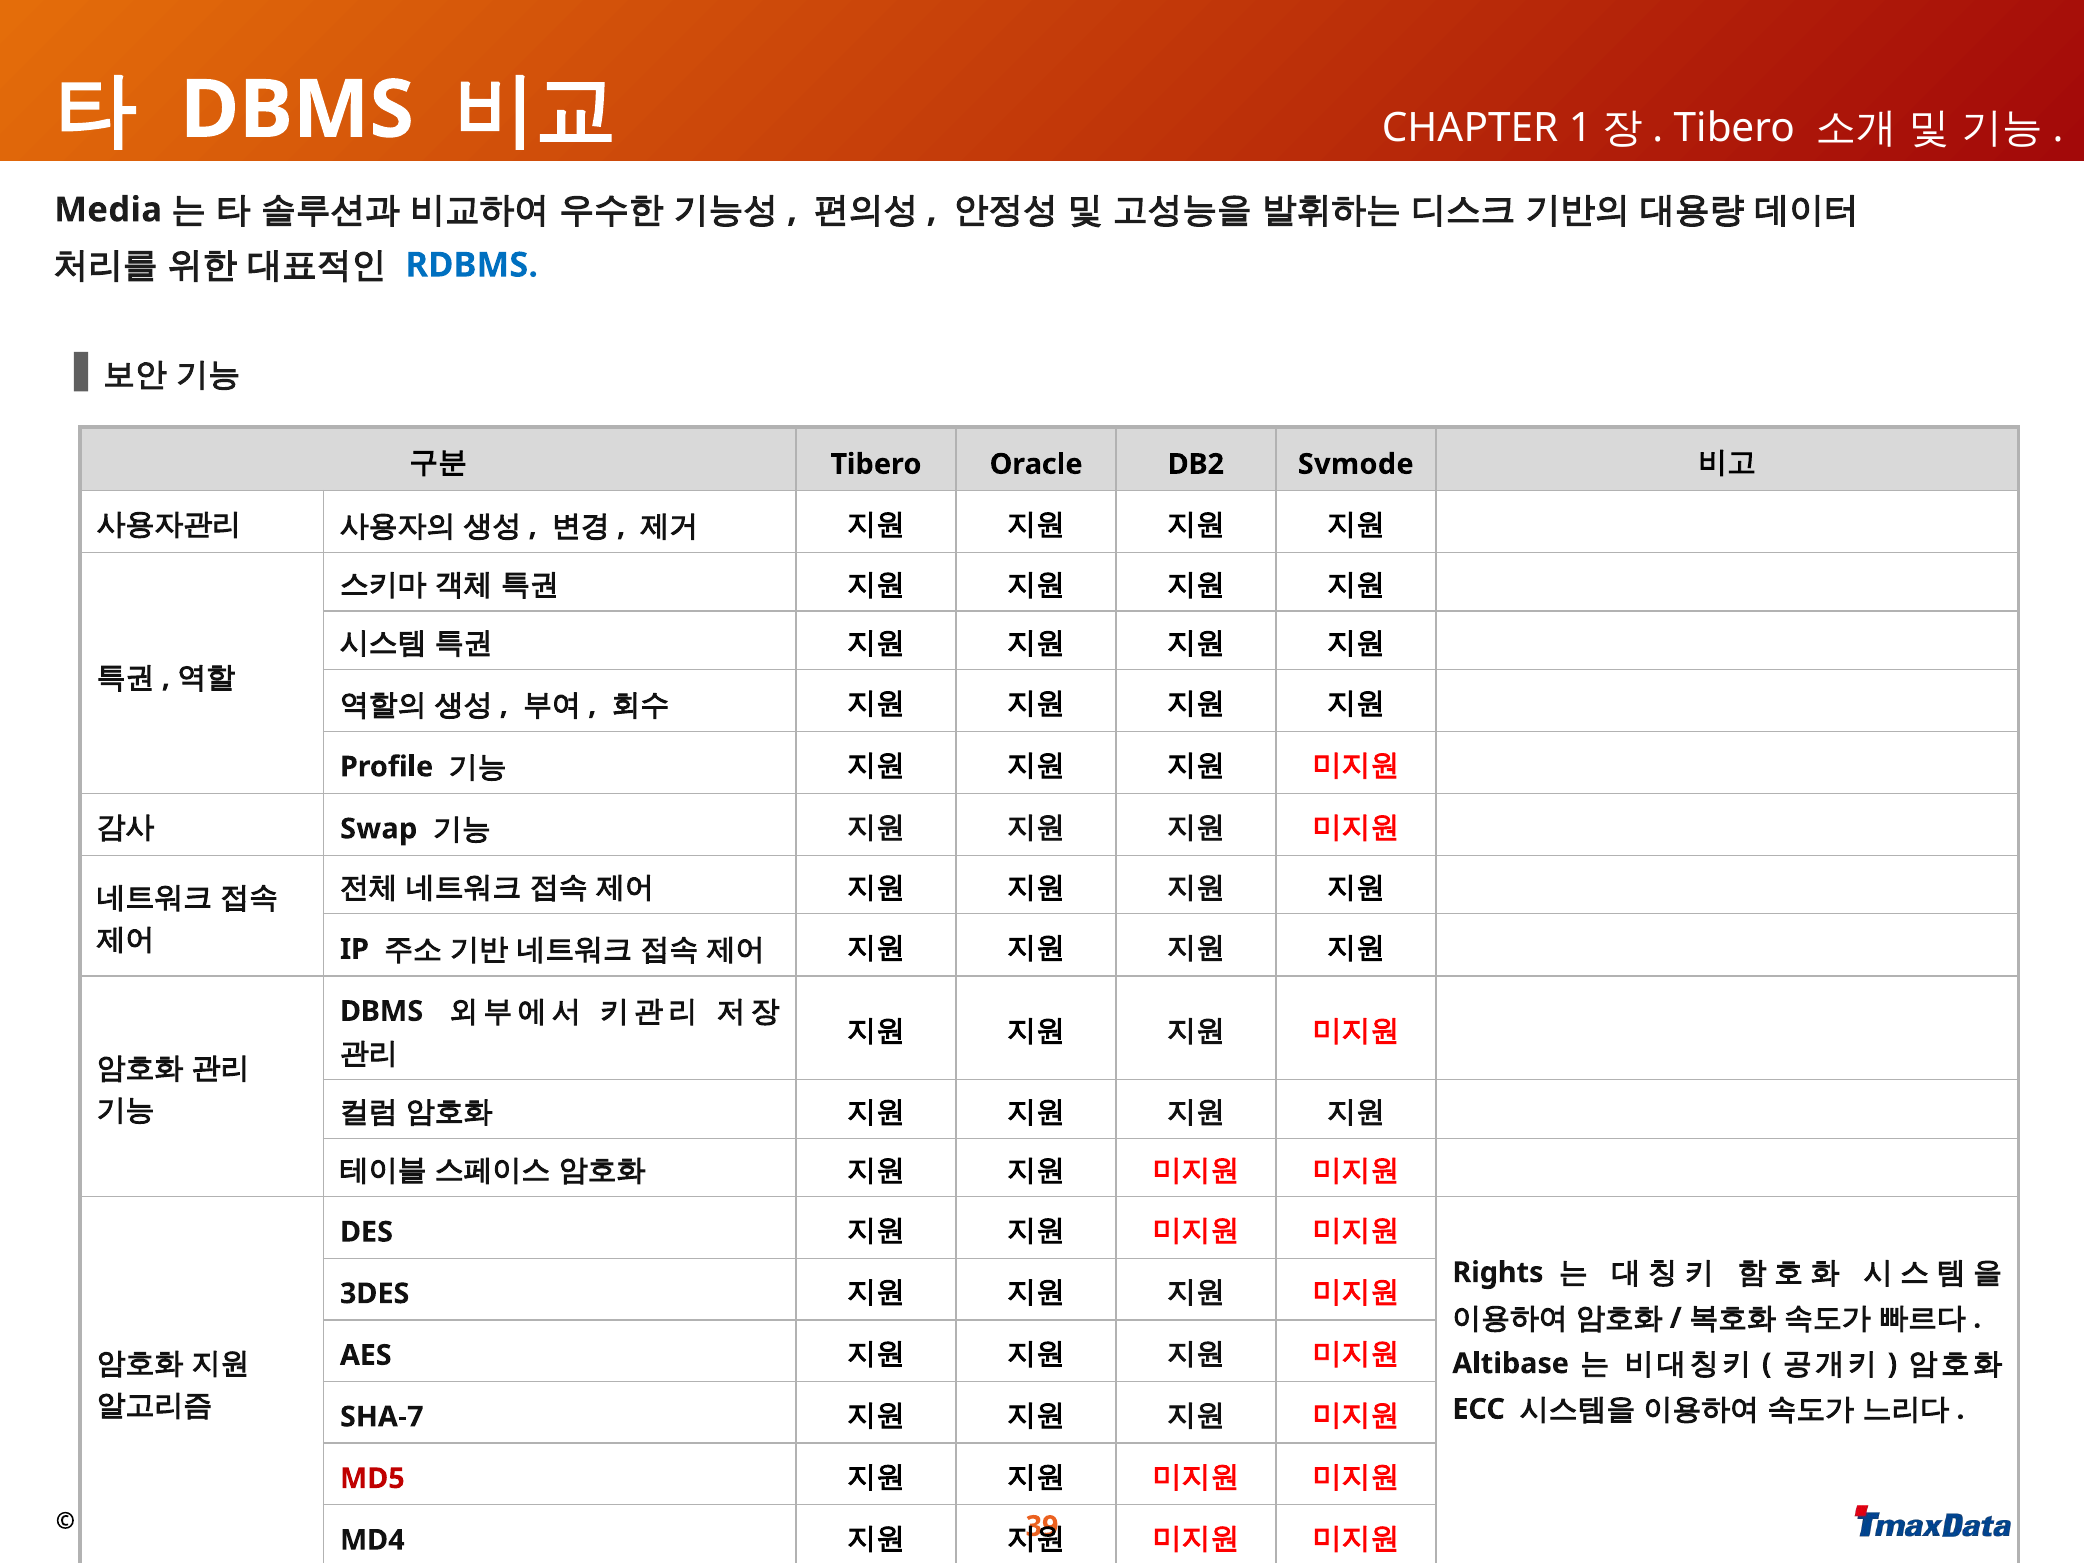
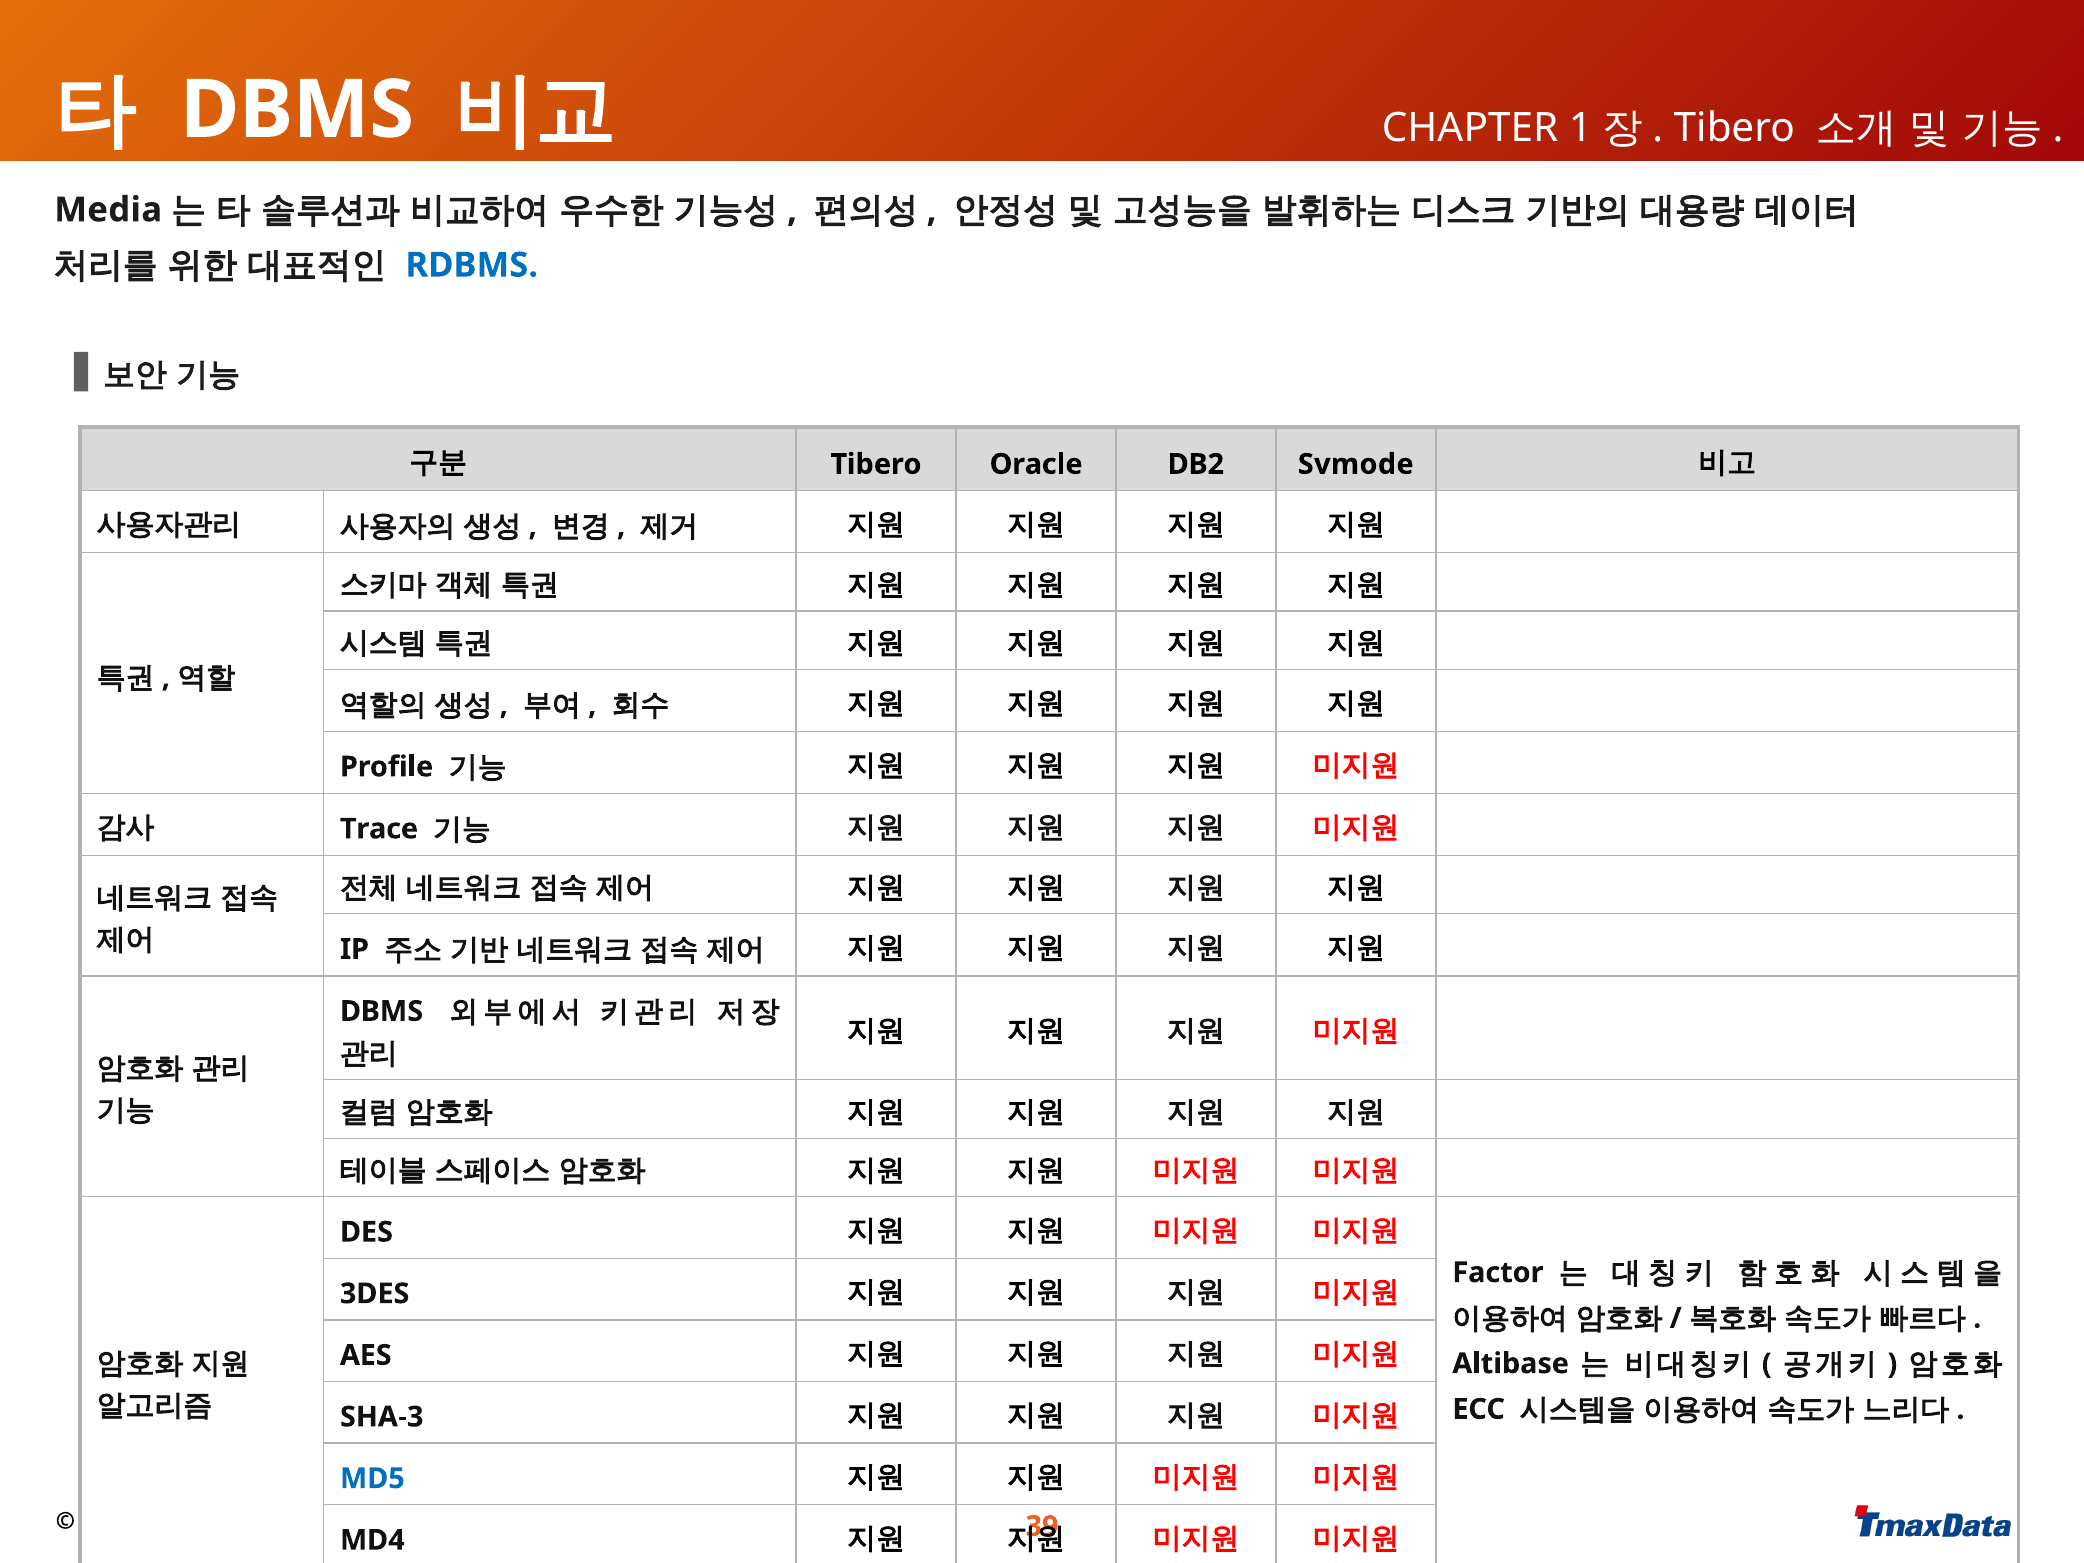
Swap: Swap -> Trace (379, 829)
Rights: Rights -> Factor (1498, 1273)
SHA-7: SHA-7 -> SHA-3 (382, 1417)
MD5 colour: red -> blue (372, 1479)
